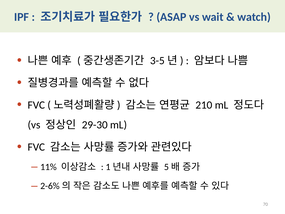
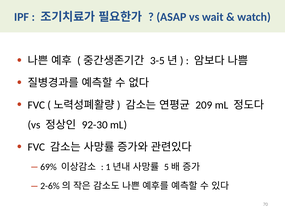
210: 210 -> 209 (204, 105)
29-30: 29-30 -> 92-30 (95, 125)
11%: 11% -> 69% (48, 167)
